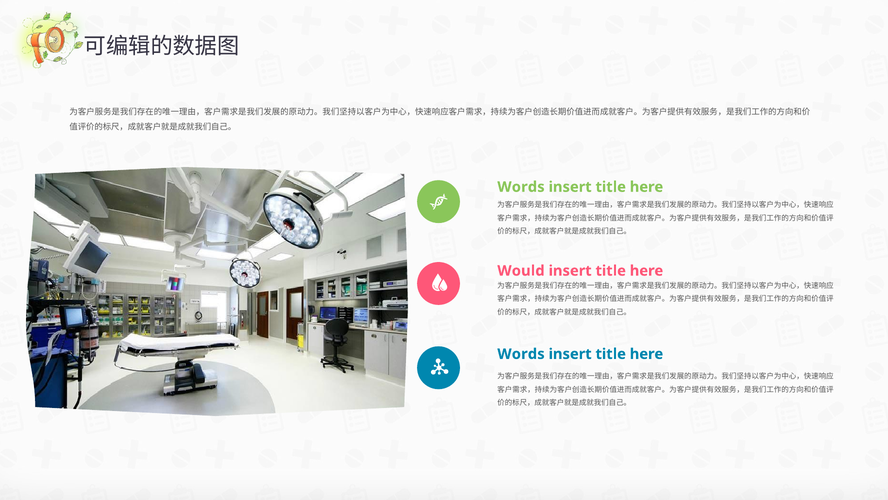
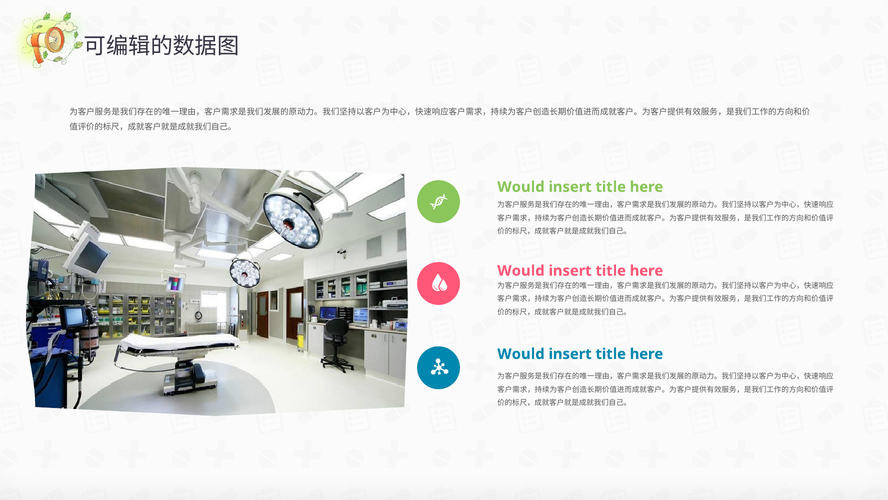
Words: Words -> Would (521, 187)
Words: Words -> Would (521, 354)
